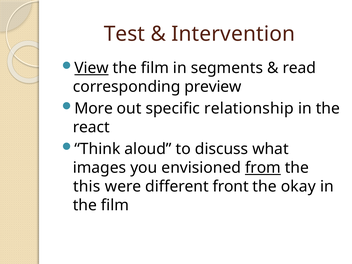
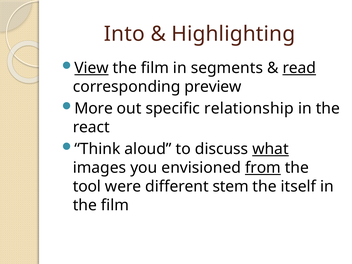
Test: Test -> Into (124, 34)
Intervention: Intervention -> Highlighting (233, 34)
read underline: none -> present (299, 68)
what underline: none -> present (270, 149)
this: this -> tool (87, 186)
front: front -> stem (231, 186)
okay: okay -> itself (298, 186)
